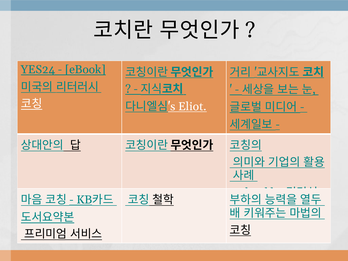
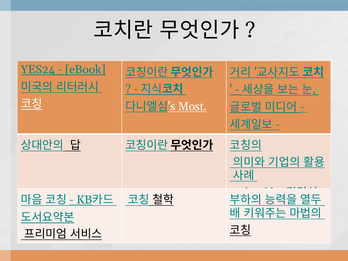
Eliot: Eliot -> Most (192, 106)
